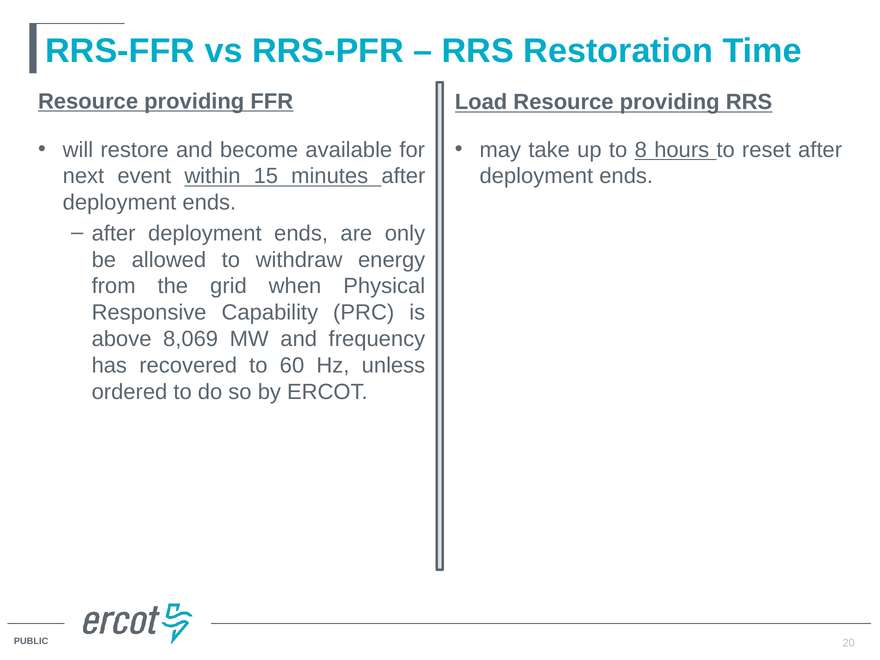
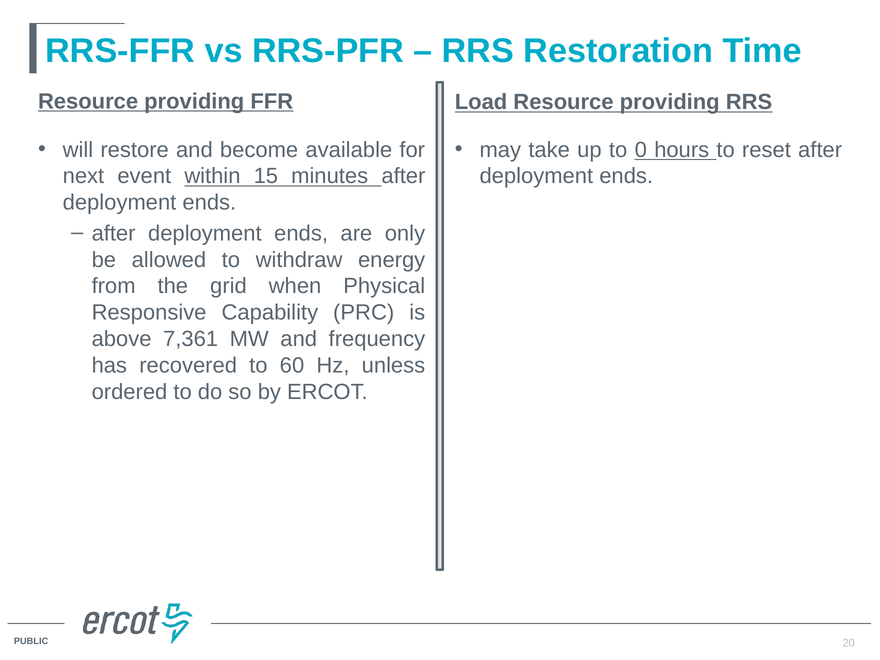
8: 8 -> 0 (641, 150)
8,069: 8,069 -> 7,361 (191, 339)
